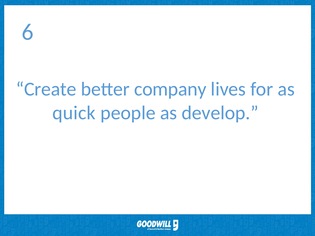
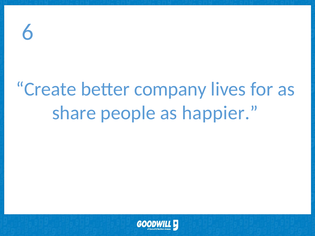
quick: quick -> share (74, 113)
develop: develop -> happier (220, 113)
